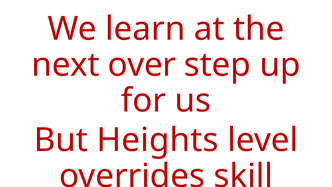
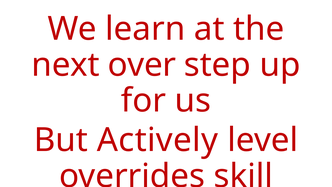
Heights: Heights -> Actively (158, 140)
